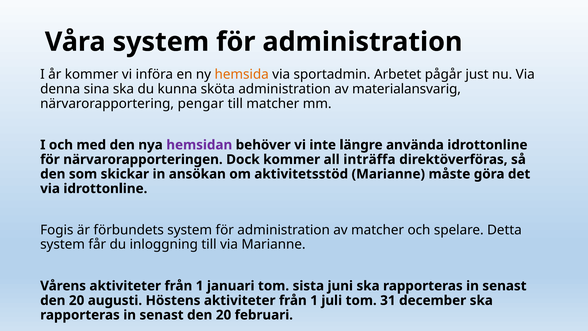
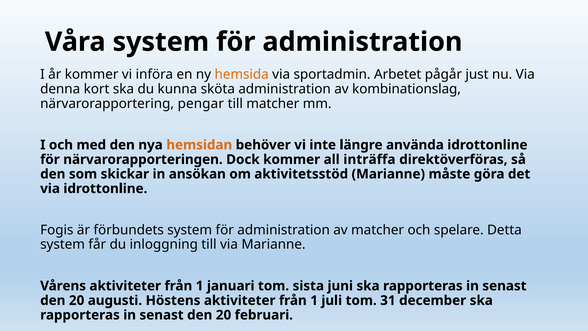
sina: sina -> kort (97, 89)
materialansvarig: materialansvarig -> kombinationslag (407, 89)
hemsidan colour: purple -> orange (199, 145)
